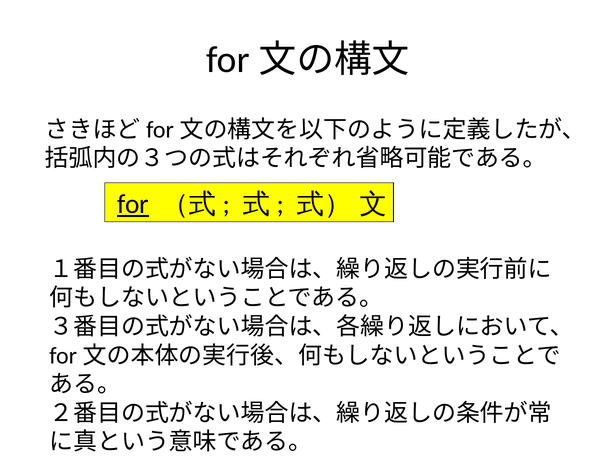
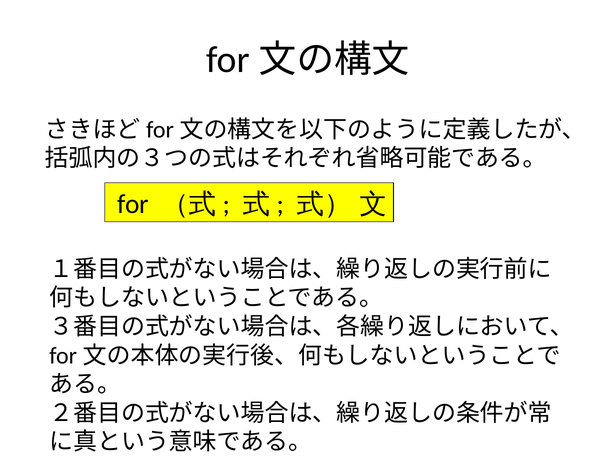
for underline: present -> none (133, 204)
